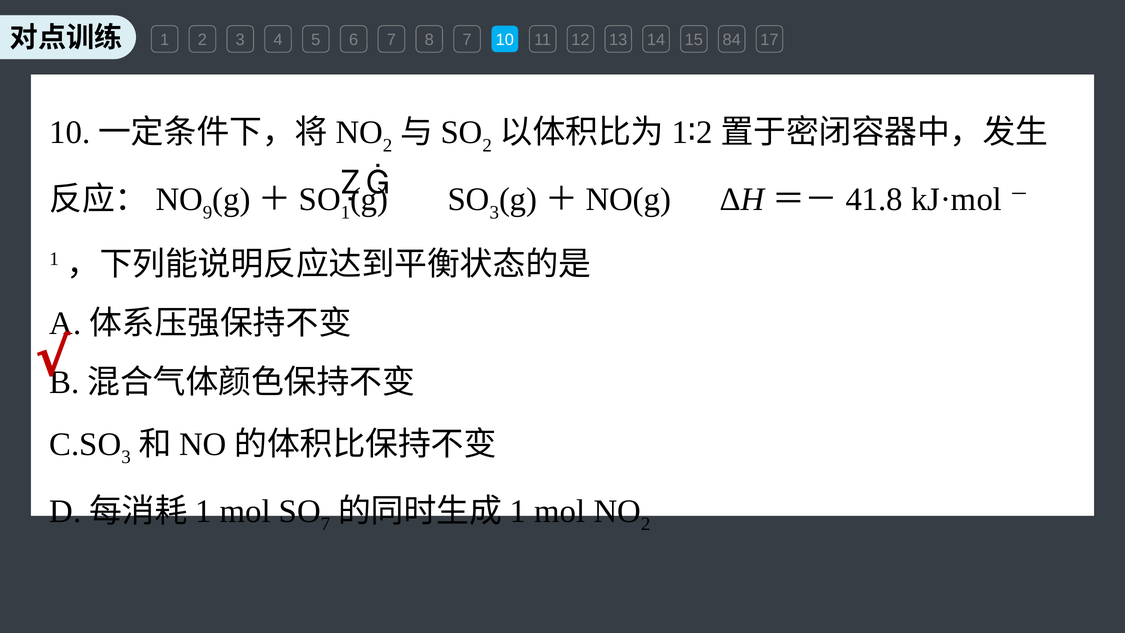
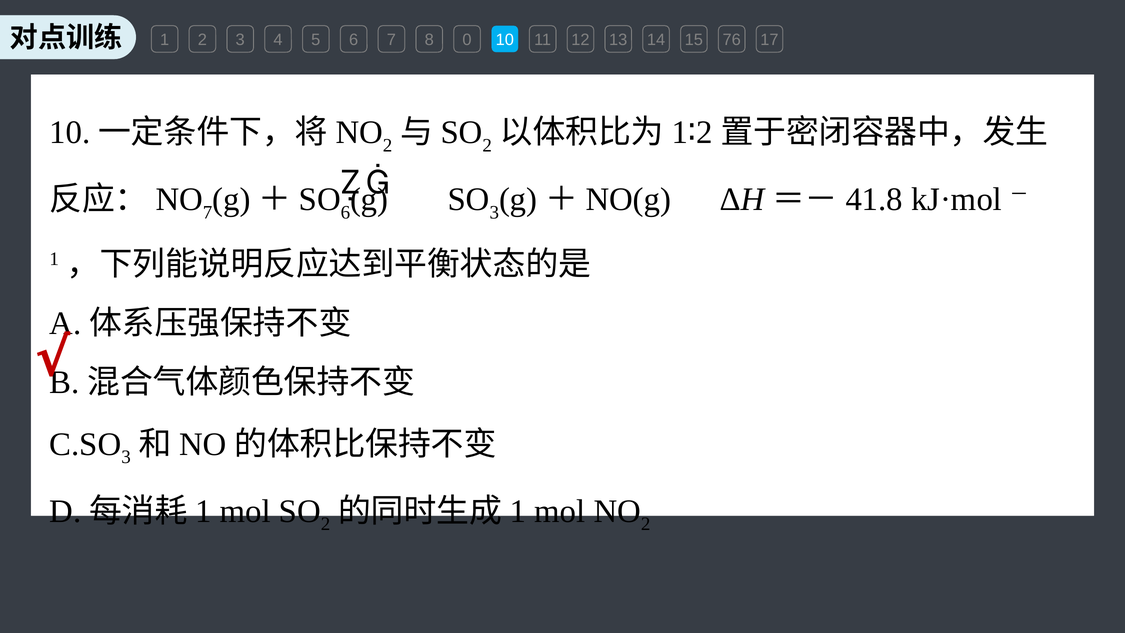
8 7: 7 -> 0 (467, 40)
84: 84 -> 76 (732, 40)
9: 9 -> 7 (208, 212)
1: 1 -> 6 (345, 212)
7: 7 -> 2 (326, 524)
